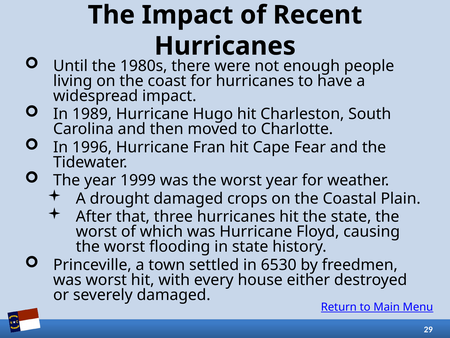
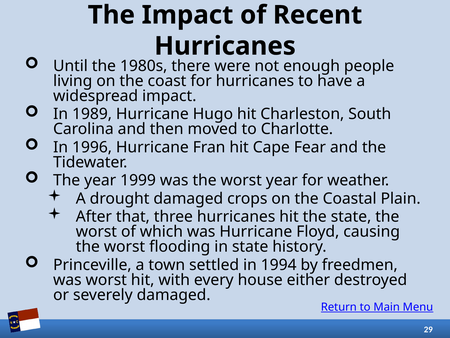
6530: 6530 -> 1994 (279, 264)
